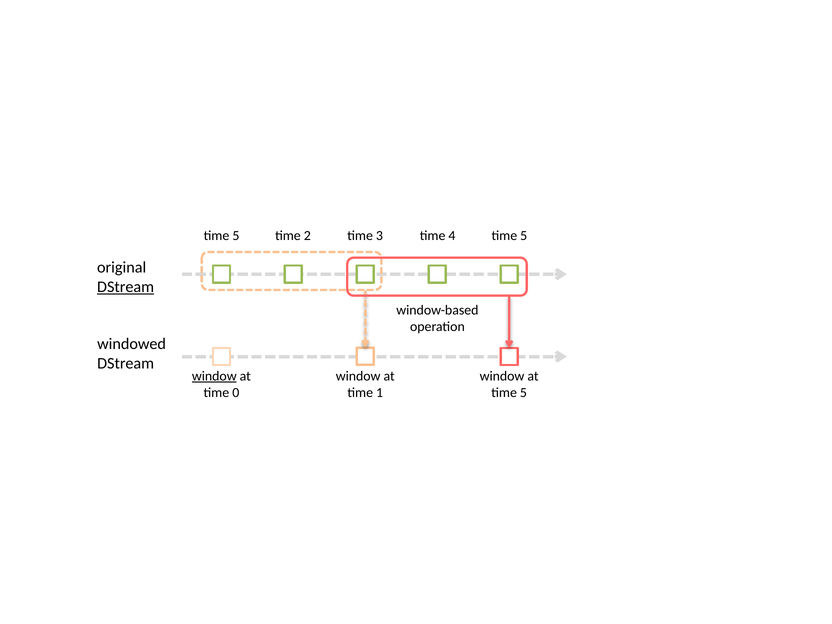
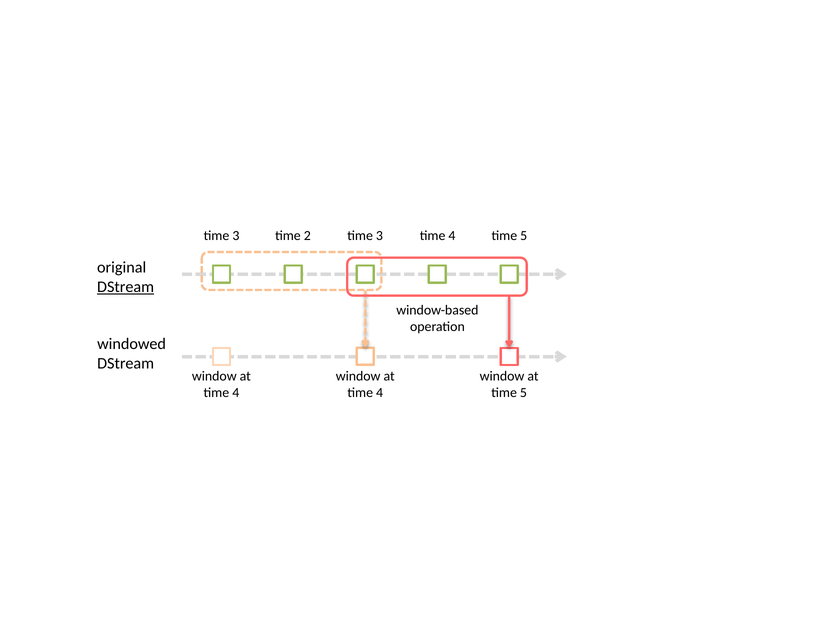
5: 5 -> 3 (236, 236)
window underline: present -> none (214, 376)
0: 0 -> 4 (236, 393)
1: 1 -> 4 (380, 393)
